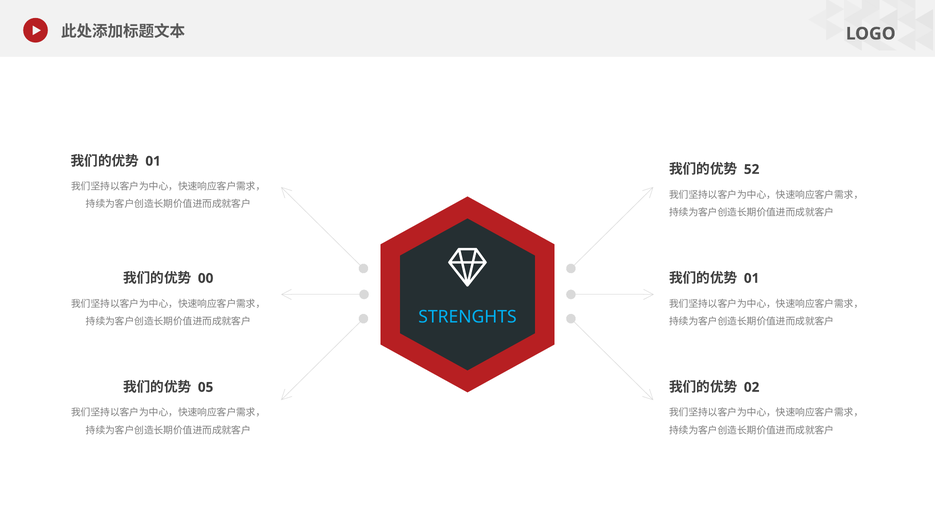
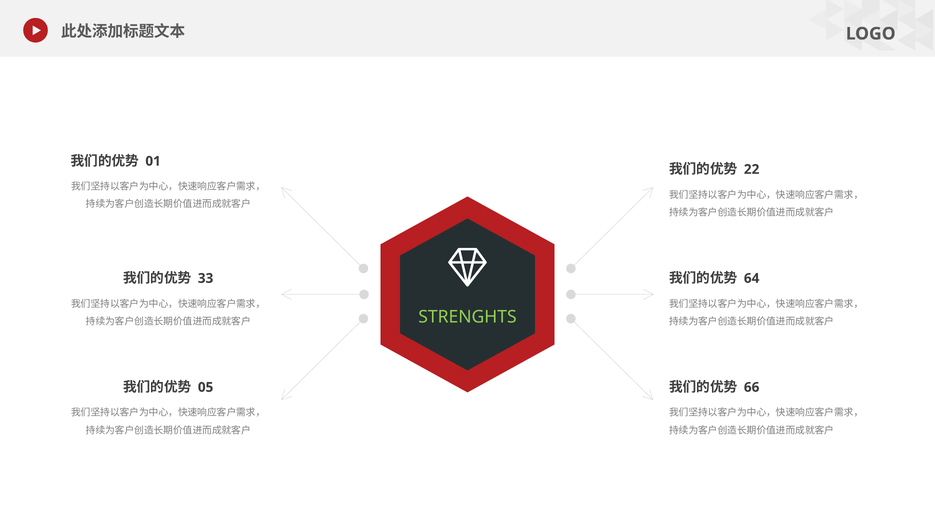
52: 52 -> 22 (752, 169)
00: 00 -> 33 (206, 278)
01: 01 -> 64 (752, 278)
STRENGHTS colour: light blue -> light green (467, 317)
02: 02 -> 66 (752, 387)
